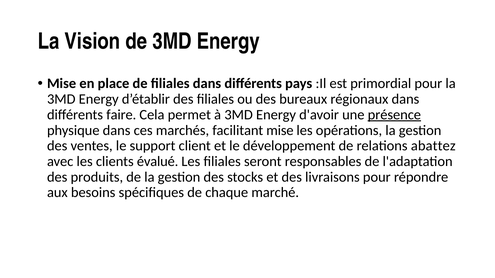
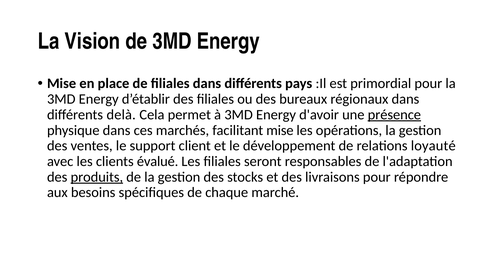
faire: faire -> delà (121, 115)
abattez: abattez -> loyauté (433, 146)
produits underline: none -> present (97, 177)
